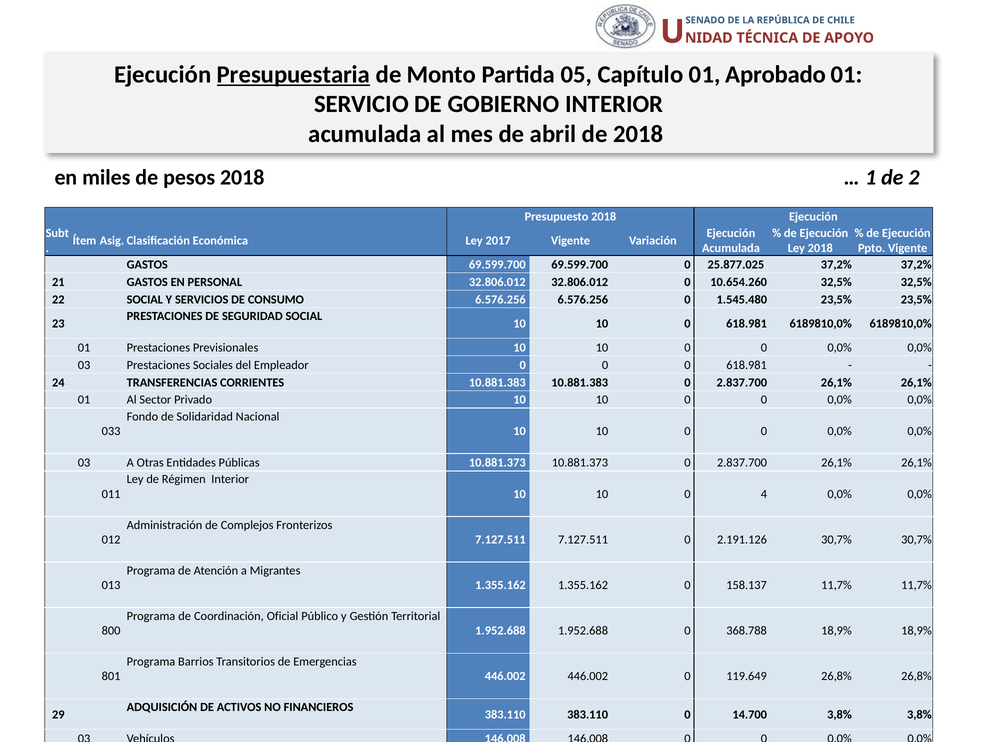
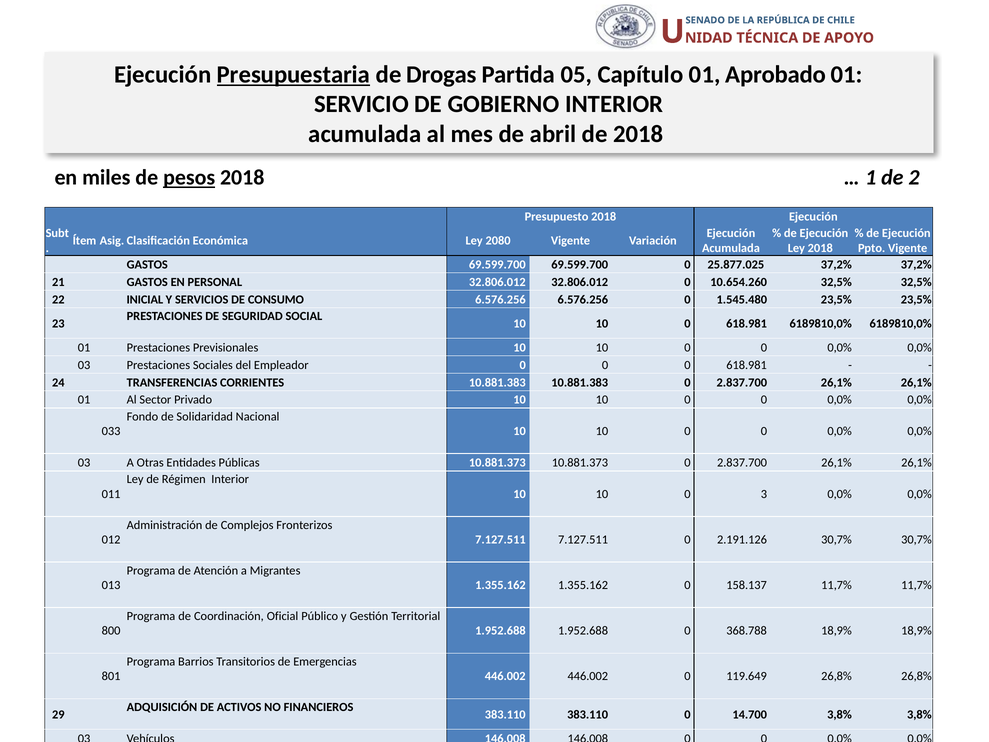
Monto: Monto -> Drogas (442, 75)
pesos underline: none -> present (189, 178)
2017: 2017 -> 2080 (498, 241)
22 SOCIAL: SOCIAL -> INICIAL (145, 299)
4: 4 -> 3 (764, 494)
